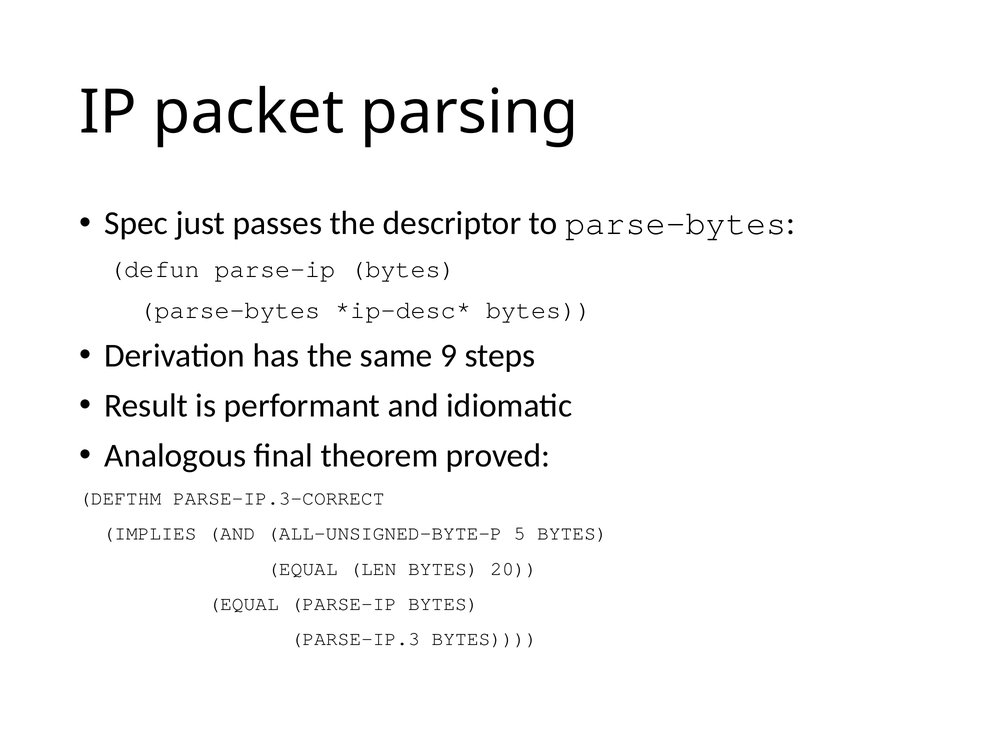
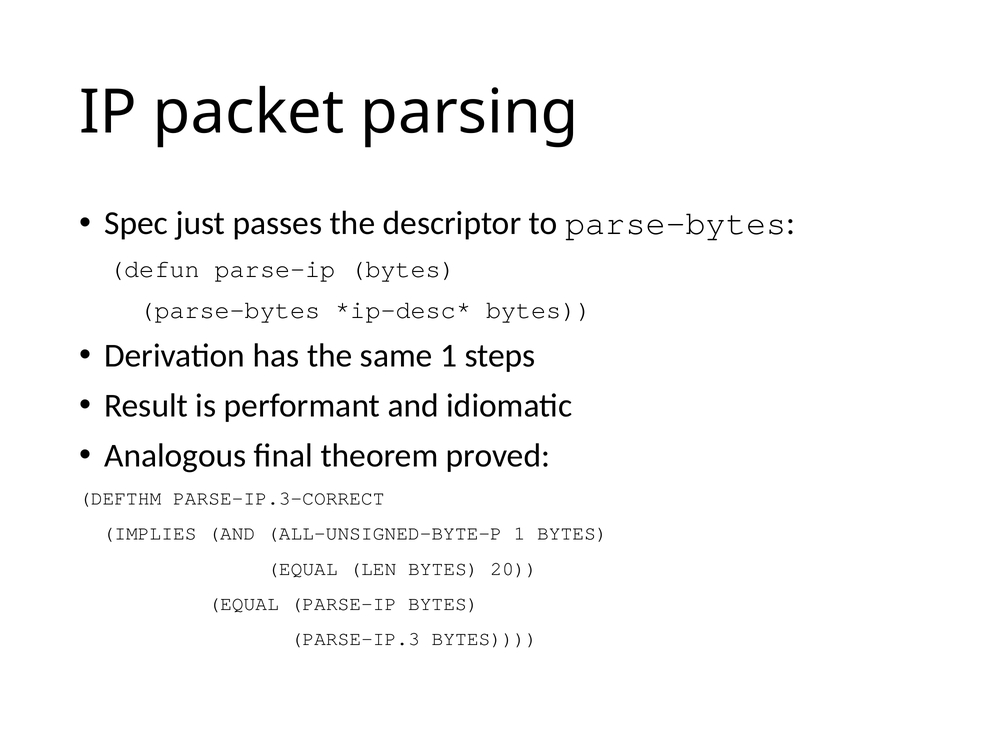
same 9: 9 -> 1 (449, 356)
ALL-UNSIGNED-BYTE-P 5: 5 -> 1 (520, 534)
